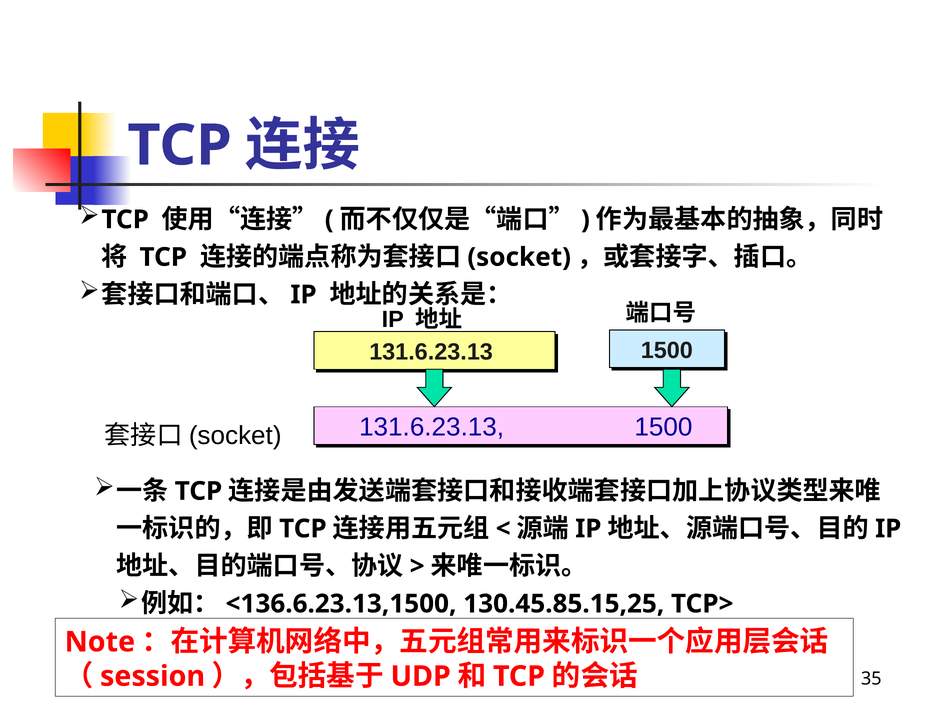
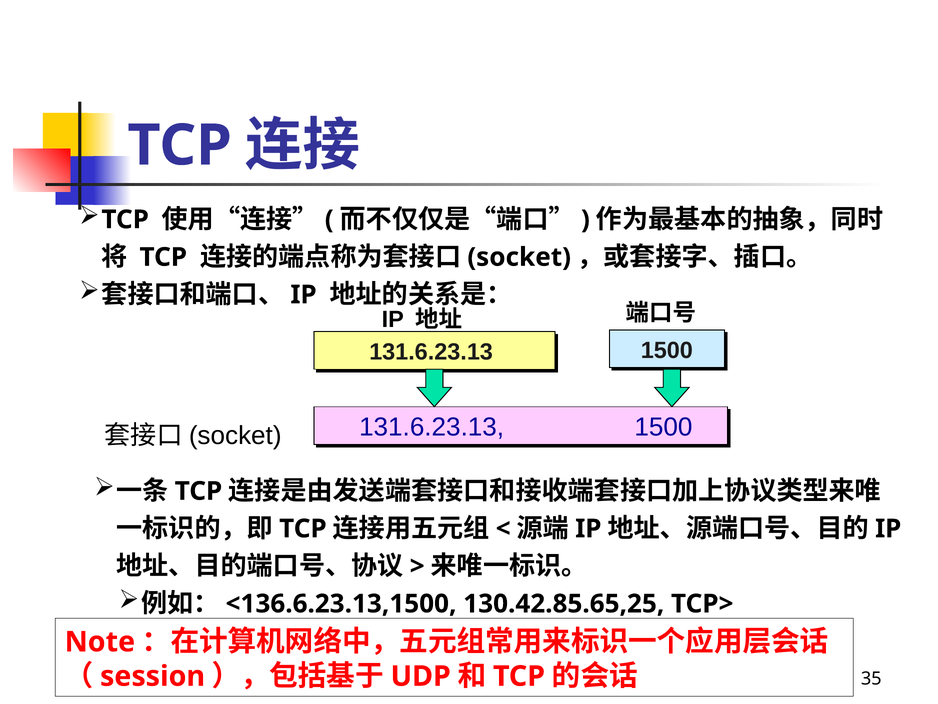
130.45.85.15,25: 130.45.85.15,25 -> 130.42.85.65,25 (564, 603)
